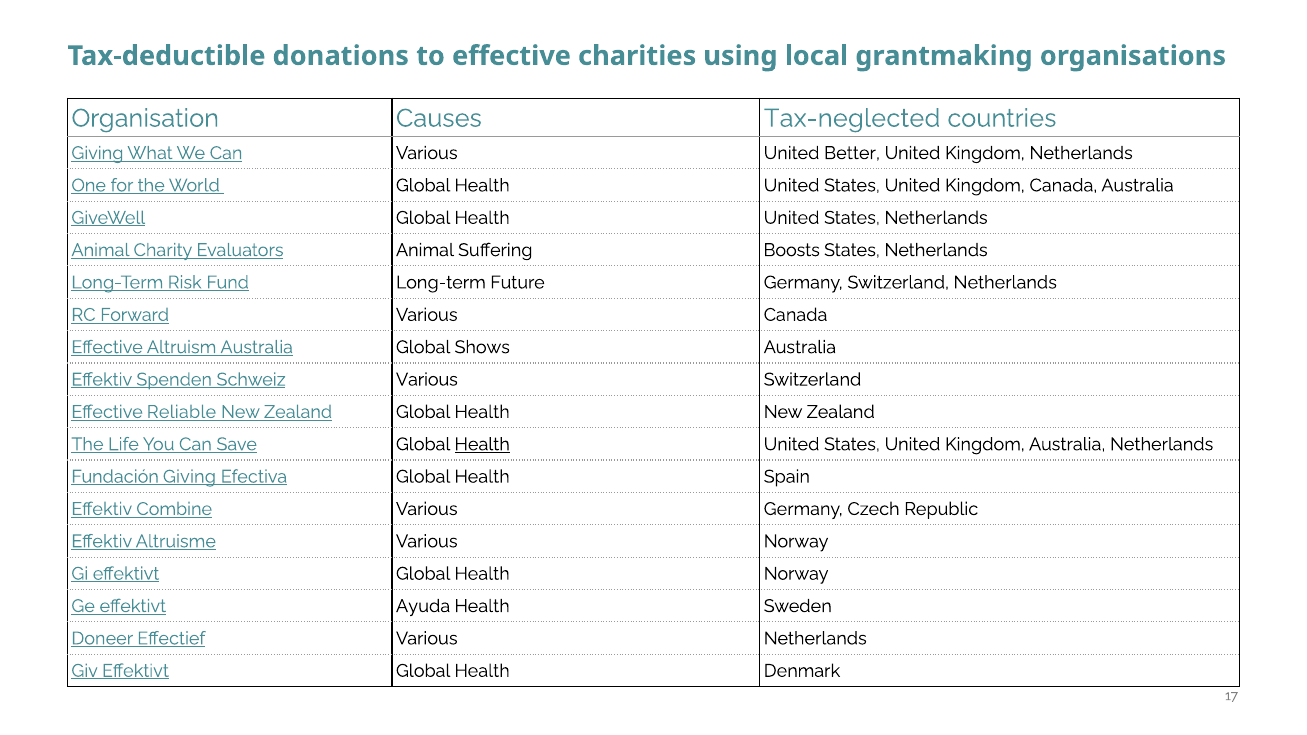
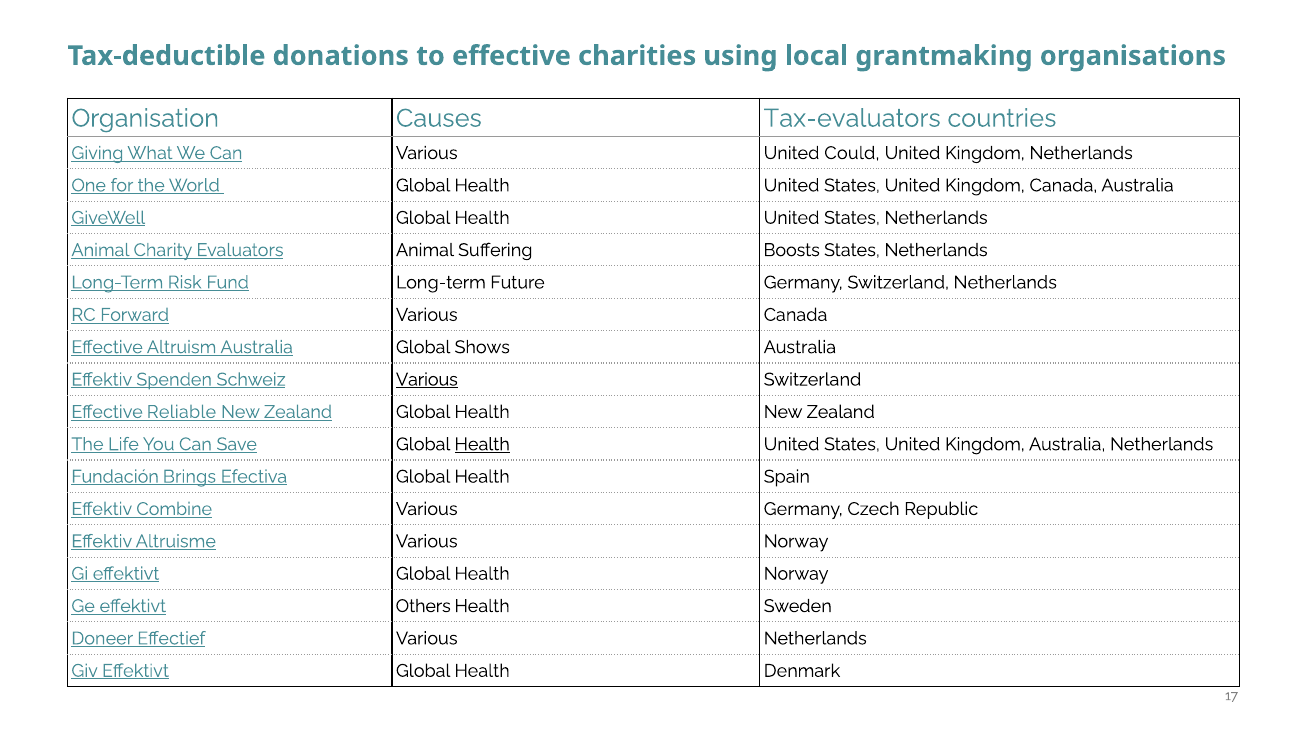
Tax-neglected: Tax-neglected -> Tax-evaluators (852, 118)
Better: Better -> Could (852, 153)
Various underline: none -> present (427, 380)
Fundación Giving: Giving -> Brings (189, 477)
Ayuda: Ayuda -> Others (423, 606)
